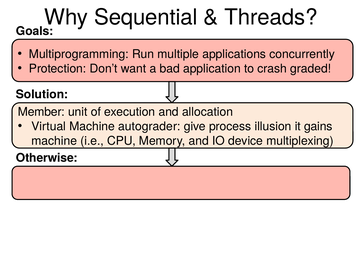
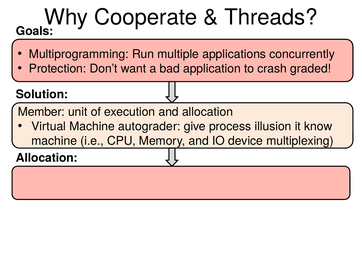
Sequential: Sequential -> Cooperate (146, 17)
gains: gains -> know (318, 126)
Otherwise: Otherwise -> Allocation (47, 157)
